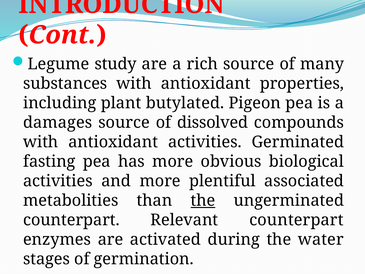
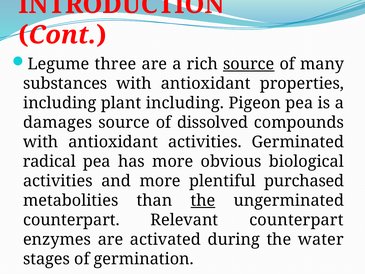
study: study -> three (115, 64)
source underline: none -> present (249, 64)
plant butylated: butylated -> including (185, 103)
fasting: fasting -> radical (49, 161)
associated: associated -> purchased (304, 181)
